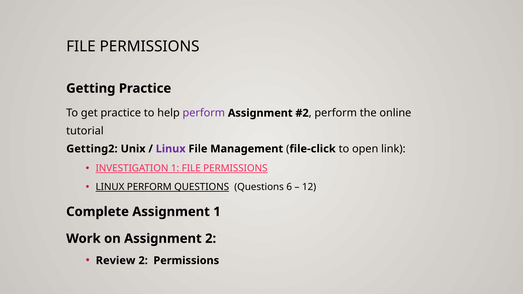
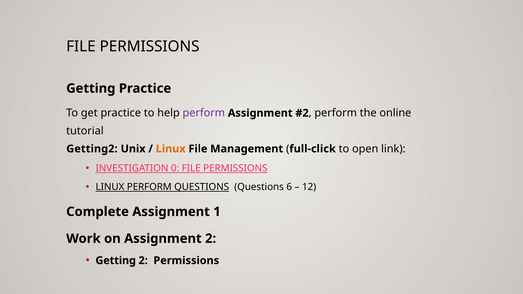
Linux colour: purple -> orange (171, 149)
file-click: file-click -> full-click (313, 149)
INVESTIGATION 1: 1 -> 0 (175, 168)
Review: Review -> Getting (116, 261)
